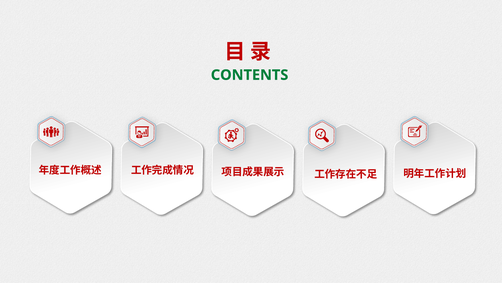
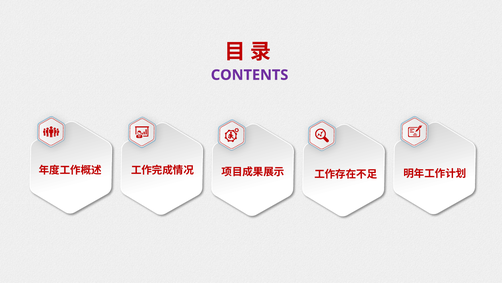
CONTENTS colour: green -> purple (250, 75)
